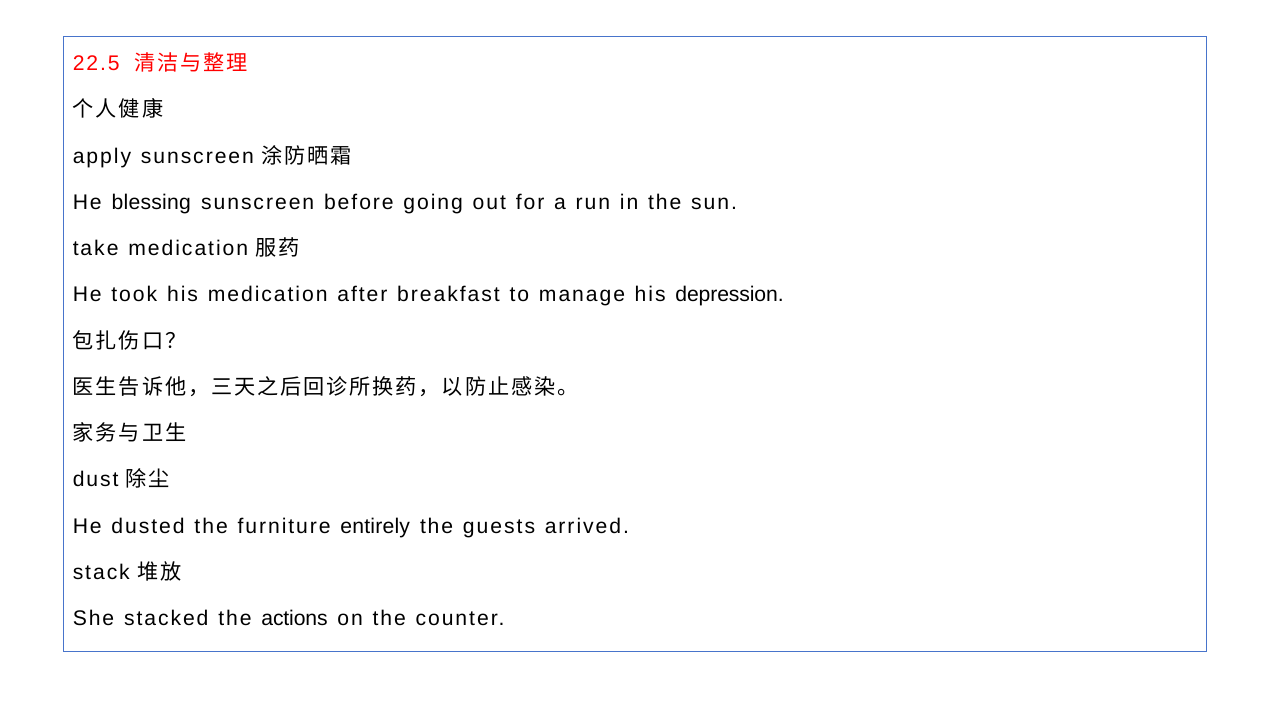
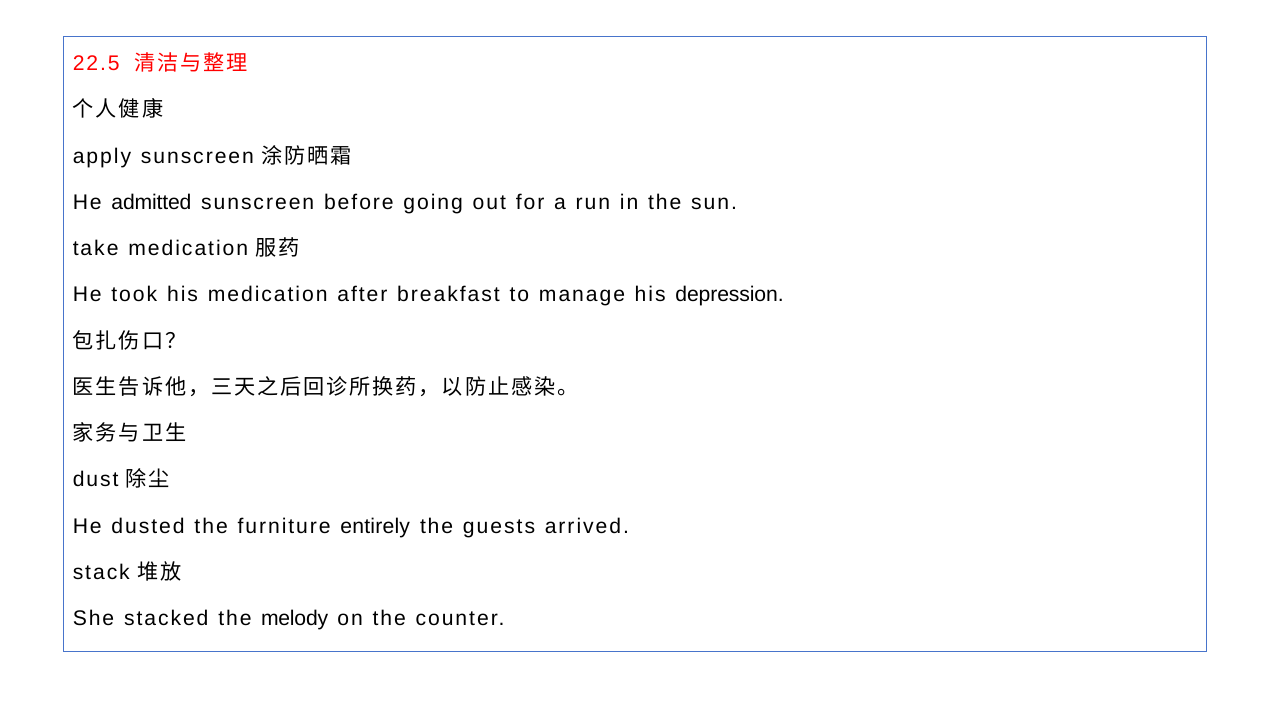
blessing: blessing -> admitted (151, 202)
actions: actions -> melody (295, 619)
